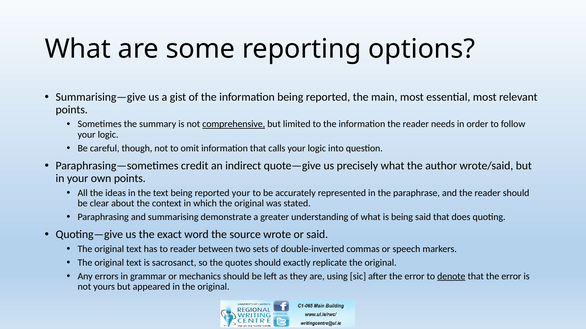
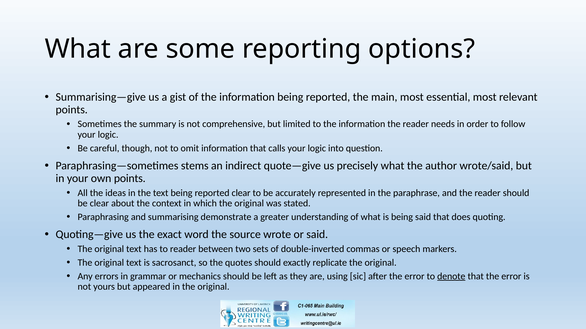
comprehensive underline: present -> none (234, 124)
credit: credit -> stems (195, 166)
reported your: your -> clear (241, 193)
